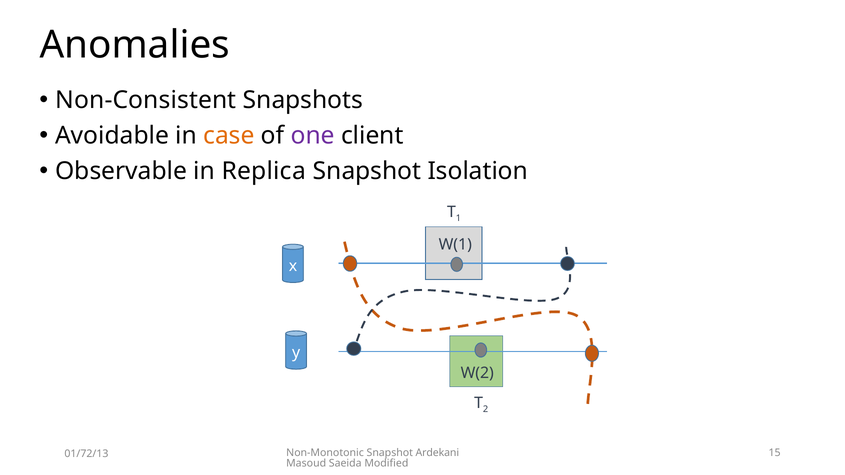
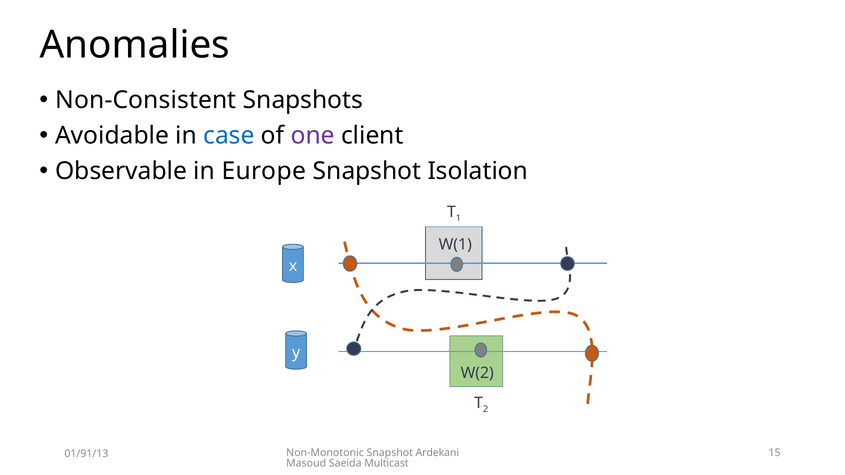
case colour: orange -> blue (229, 136)
Replica: Replica -> Europe (264, 171)
01/72/13: 01/72/13 -> 01/91/13 (86, 454)
Modified: Modified -> Multicast (386, 464)
